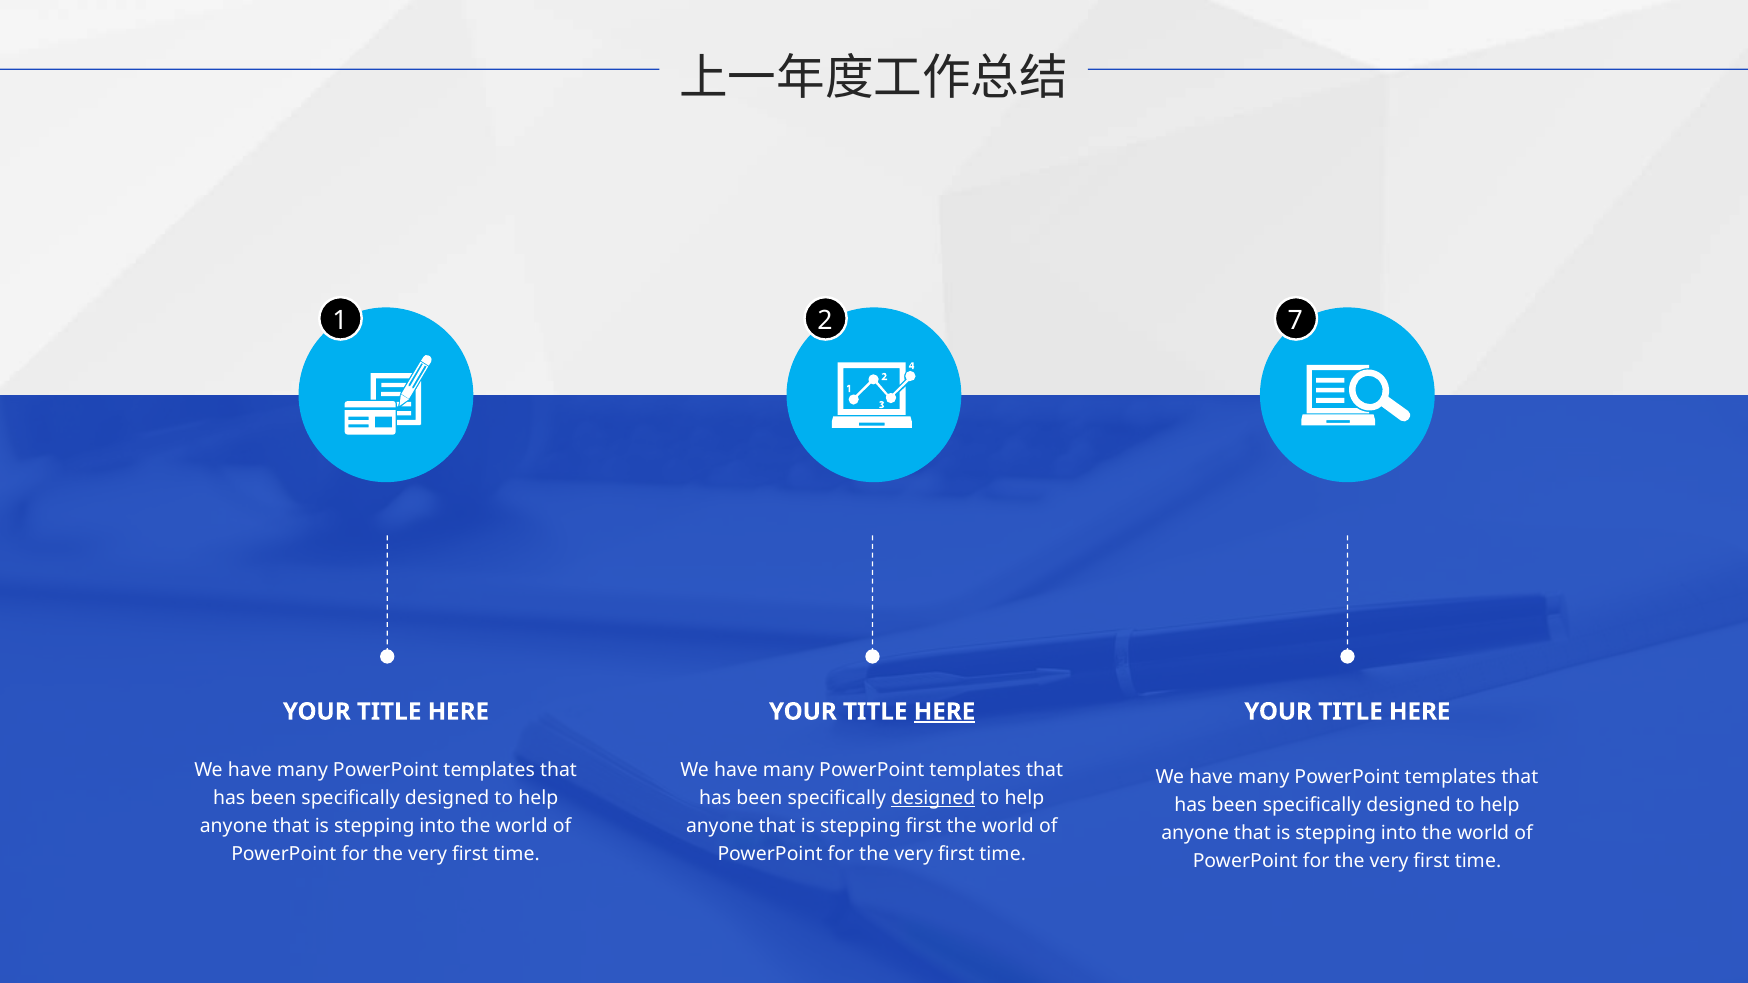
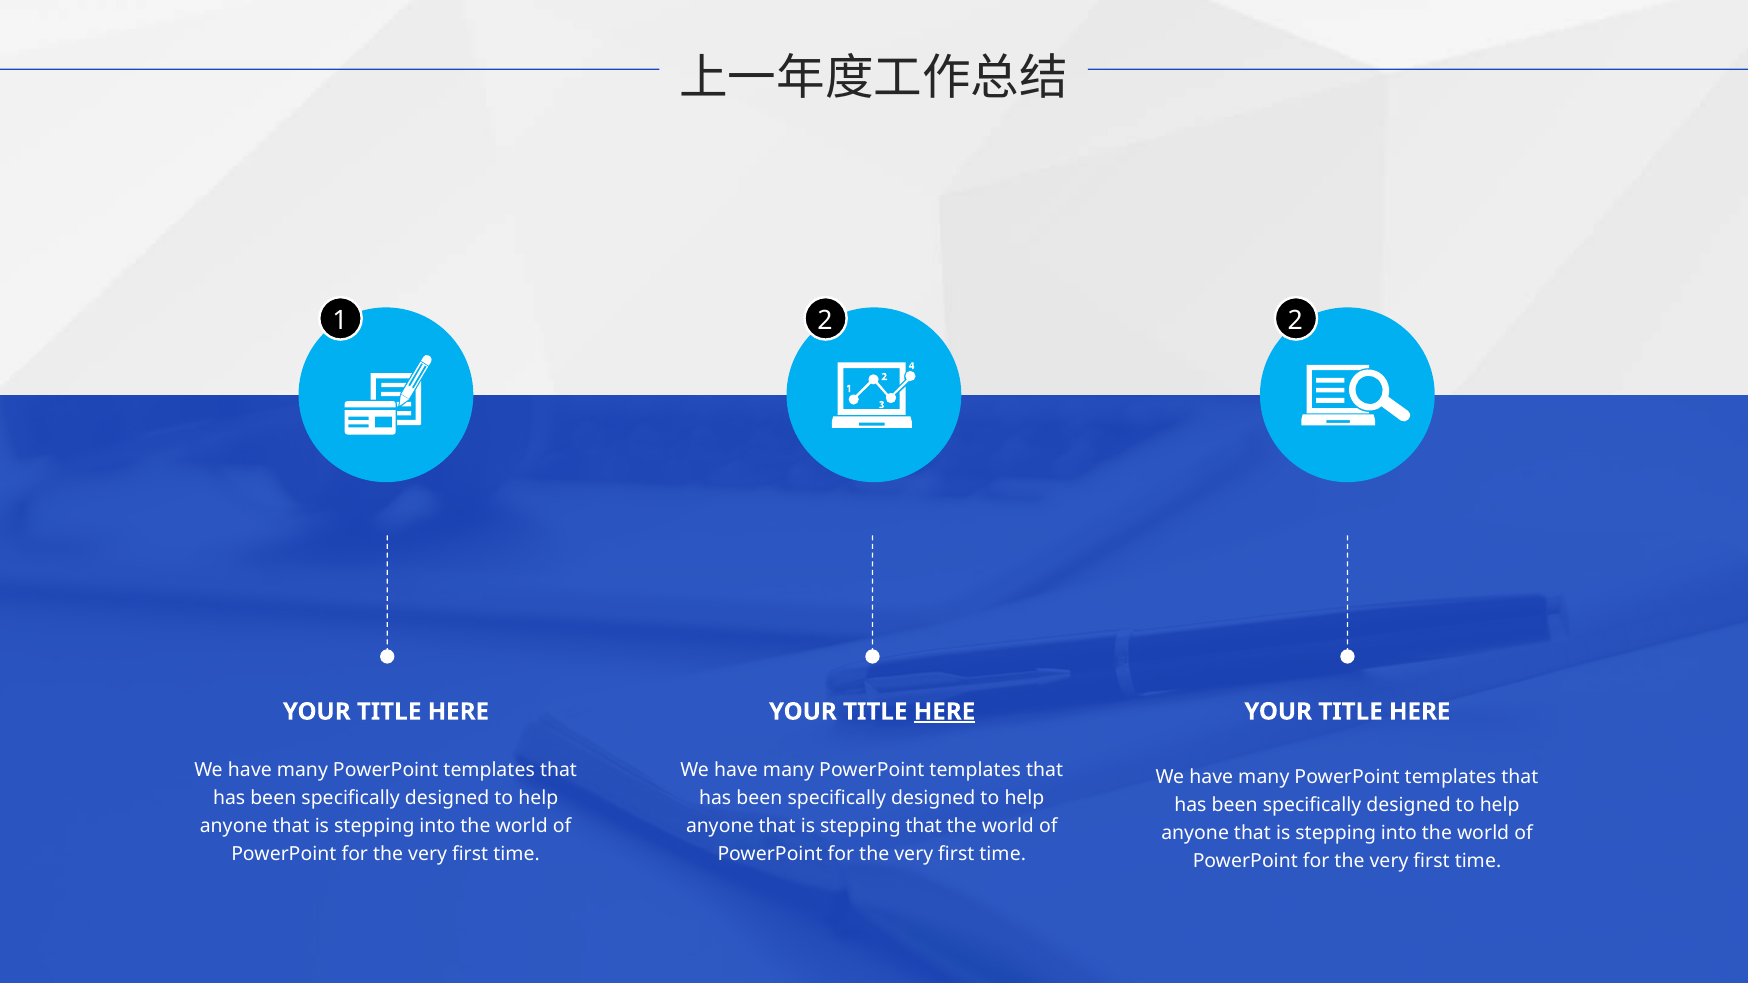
2 7: 7 -> 2 (1295, 321)
designed underline: present -> none (933, 798)
stepping first: first -> that (924, 826)
